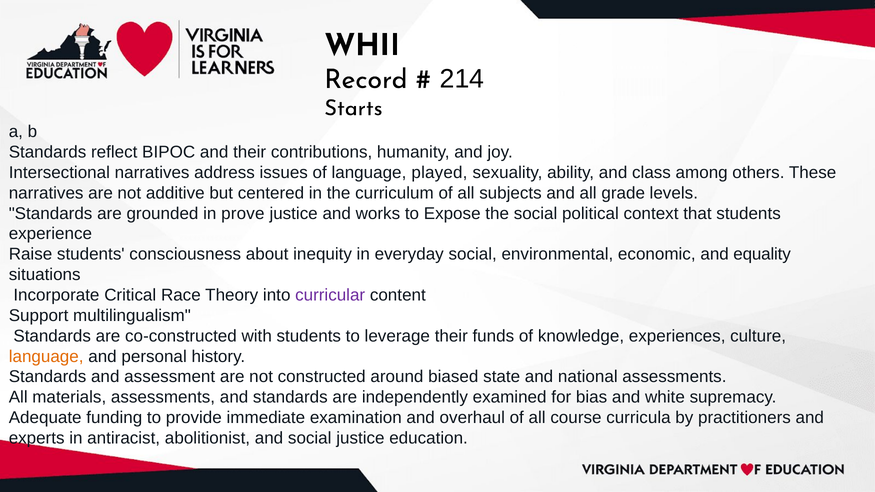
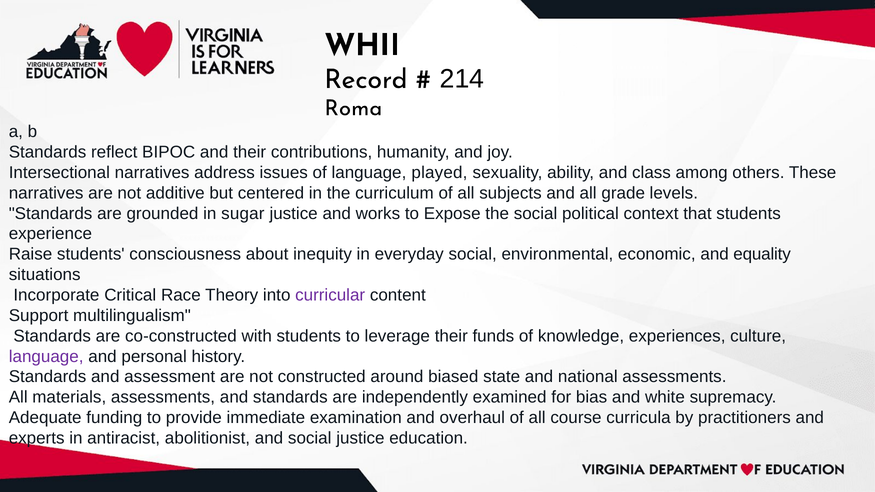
Starts: Starts -> Roma (353, 108)
prove: prove -> sugar (243, 214)
language colour: orange -> purple (46, 357)
